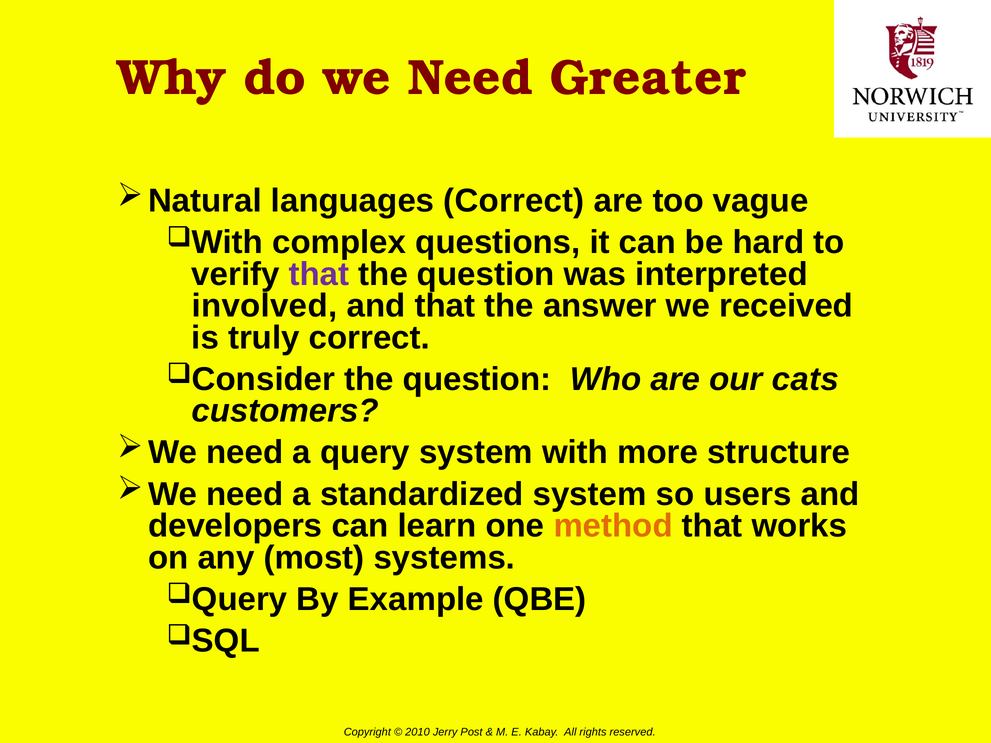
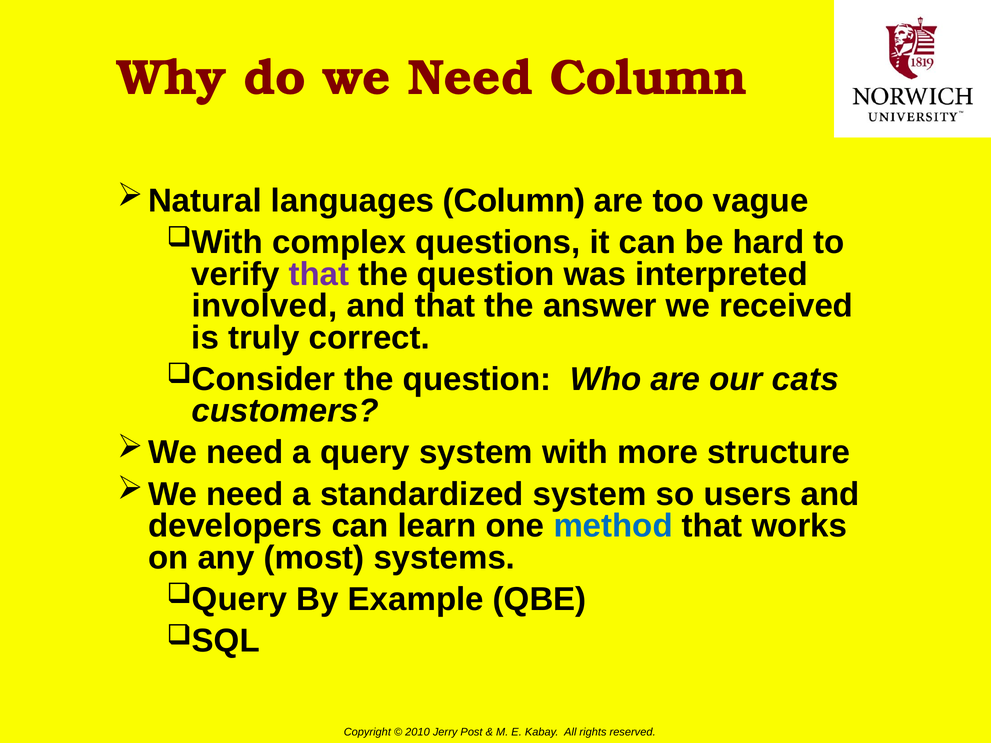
Need Greater: Greater -> Column (648, 78)
languages Correct: Correct -> Column (514, 201)
method colour: orange -> blue (613, 526)
